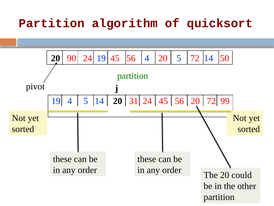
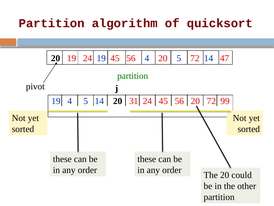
20 90: 90 -> 19 (72, 58)
50: 50 -> 47 (225, 58)
